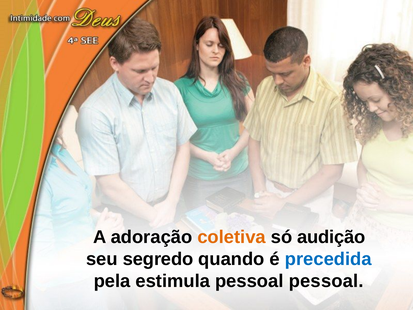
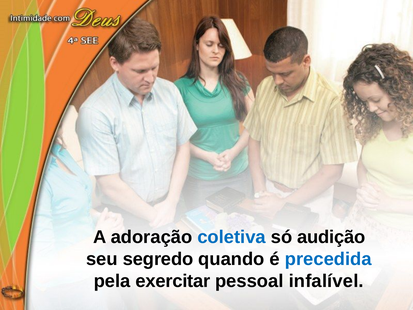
coletiva colour: orange -> blue (232, 237)
estimula: estimula -> exercitar (173, 281)
pessoal pessoal: pessoal -> infalível (326, 281)
